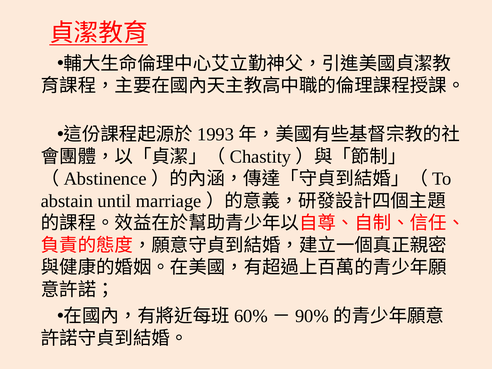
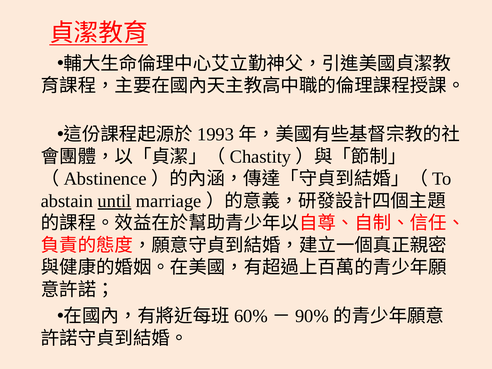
until underline: none -> present (114, 201)
